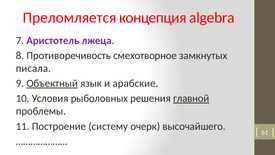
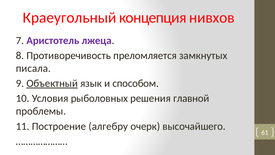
Преломляется: Преломляется -> Краеугольный (70, 18)
algebra: algebra -> нивхов (212, 18)
смехотворное: смехотворное -> преломляется (145, 55)
арабские: арабские -> способом (136, 83)
главной underline: present -> none (191, 98)
систему: систему -> алгебру (108, 126)
